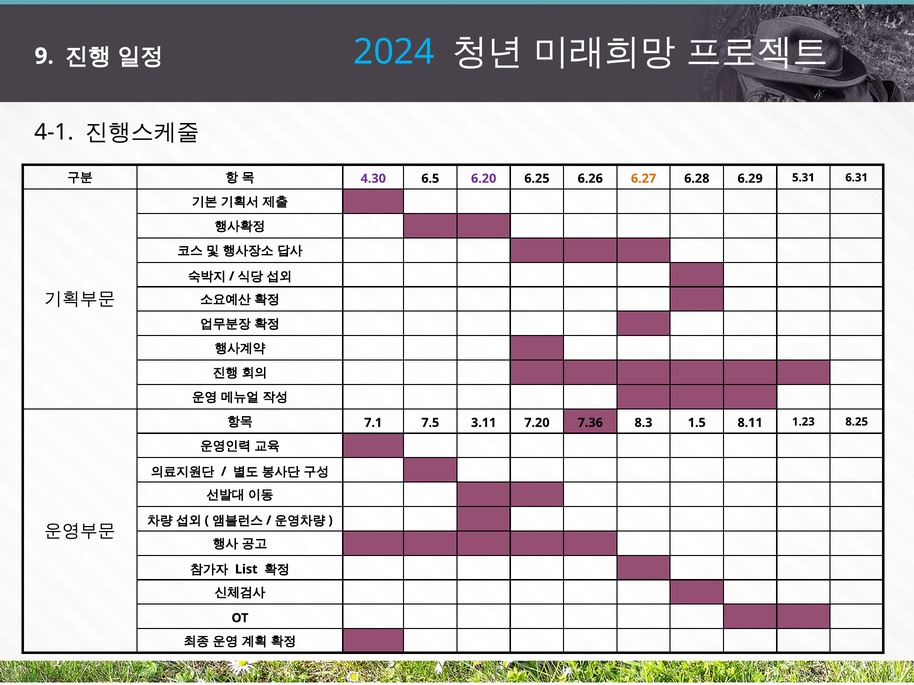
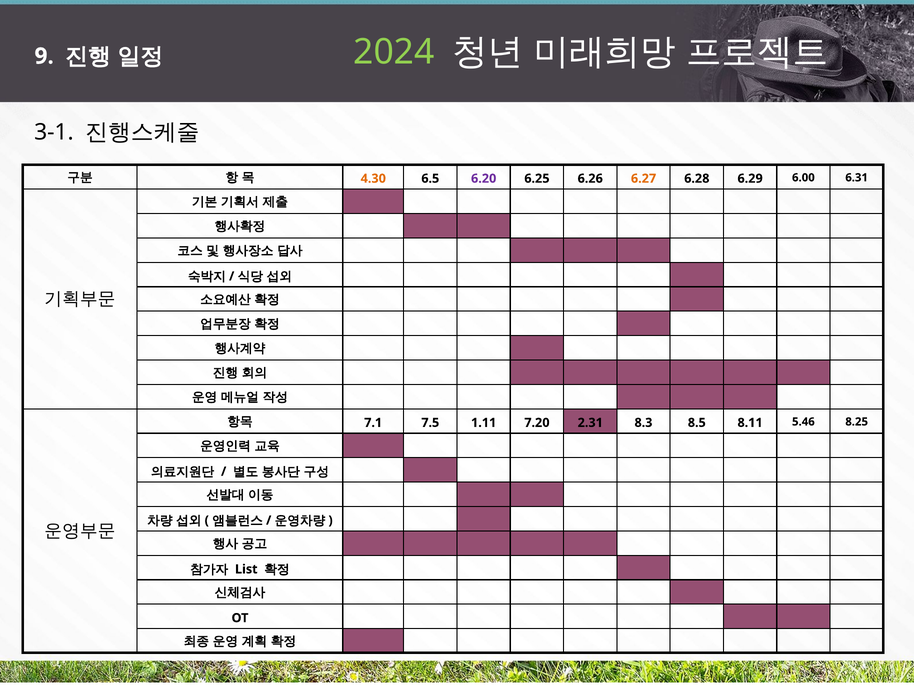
2024 colour: light blue -> light green (394, 52)
4-1: 4-1 -> 3-1 (54, 132)
4.30 colour: purple -> orange (373, 179)
5.31: 5.31 -> 6.00 (803, 178)
3.11: 3.11 -> 1.11 (484, 423)
7.36: 7.36 -> 2.31 (590, 423)
1.5: 1.5 -> 8.5 (697, 423)
1.23: 1.23 -> 5.46 (803, 422)
